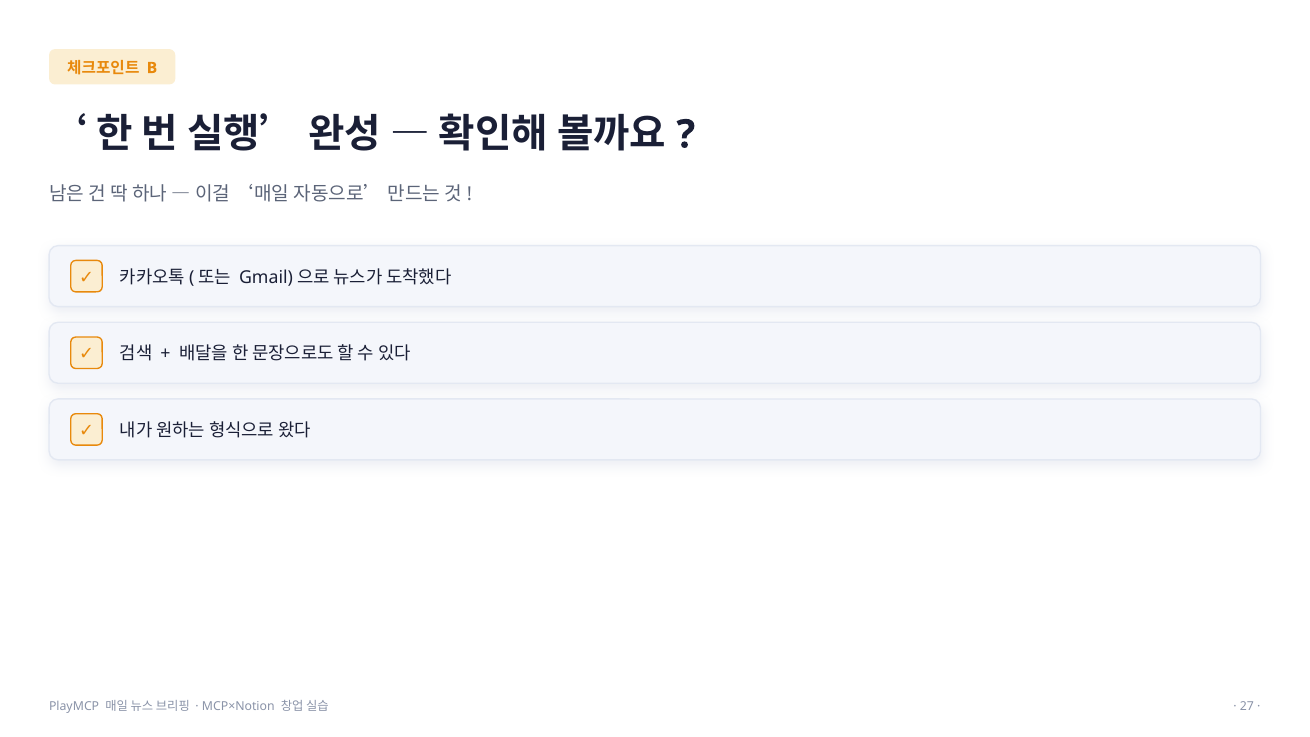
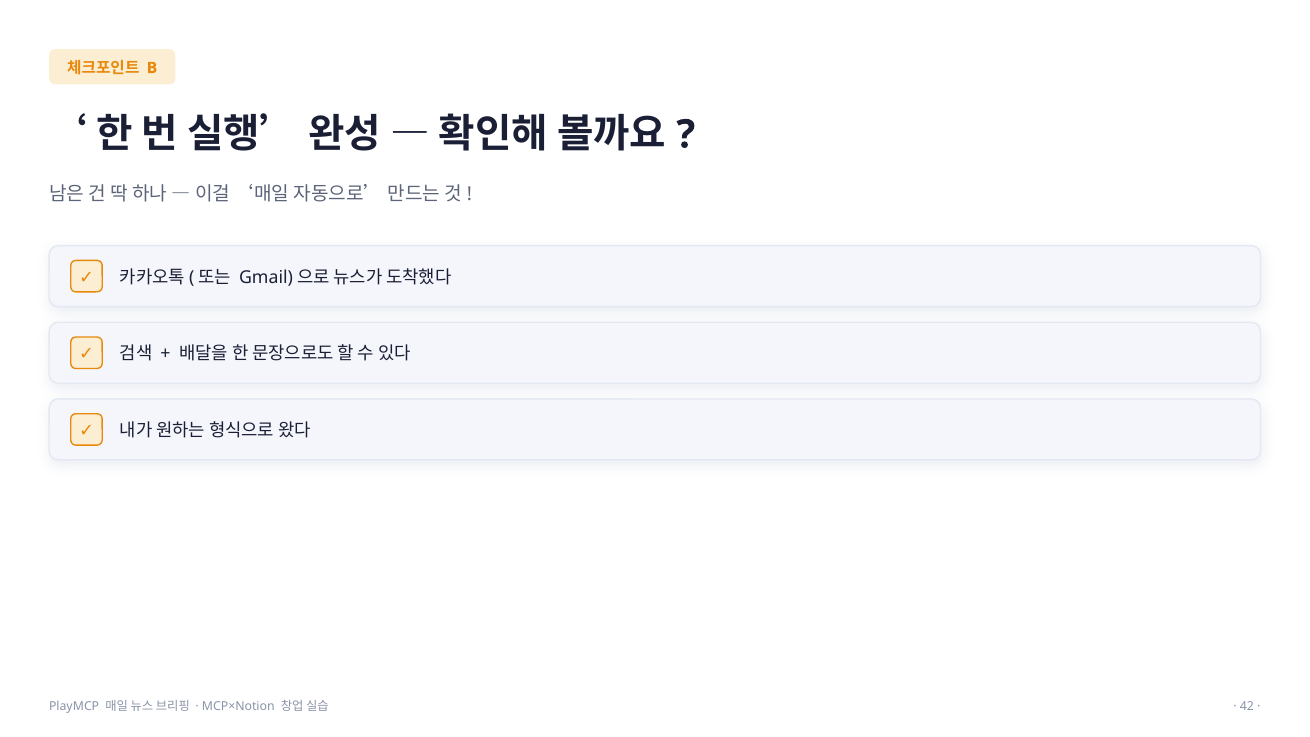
27: 27 -> 42 (1247, 706)
